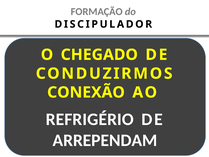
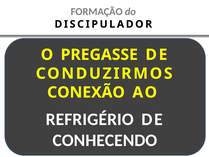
CHEGADO: CHEGADO -> PREGASSE (99, 55)
ARREPENDAM: ARREPENDAM -> CONHECENDO (105, 140)
